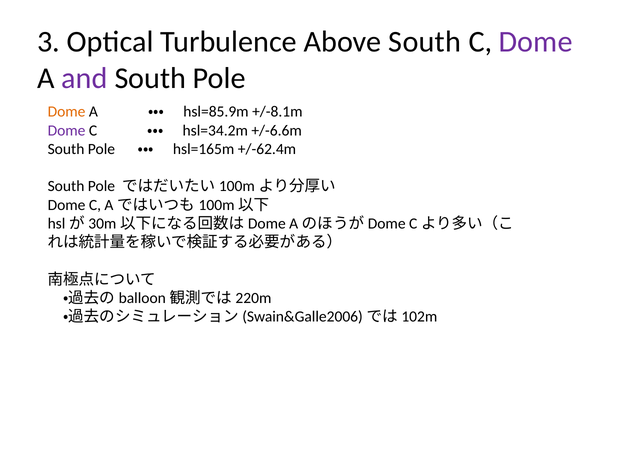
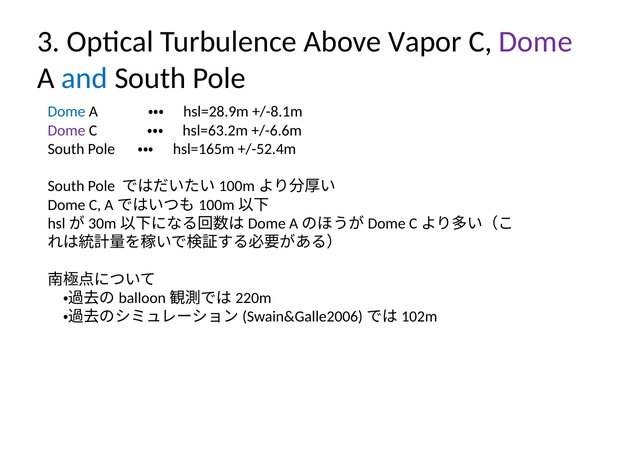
Above South: South -> Vapor (425, 42)
and colour: purple -> blue (85, 78)
Dome colour: orange -> blue (67, 112)
hsl=85.9m: hsl=85.9m -> hsl=28.9m (216, 112)
hsl=34.2m: hsl=34.2m -> hsl=63.2m (215, 130)
+/-62.4m: +/-62.4m -> +/-52.4m (267, 149)
